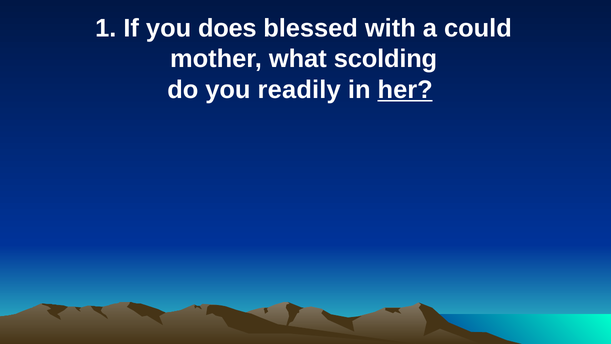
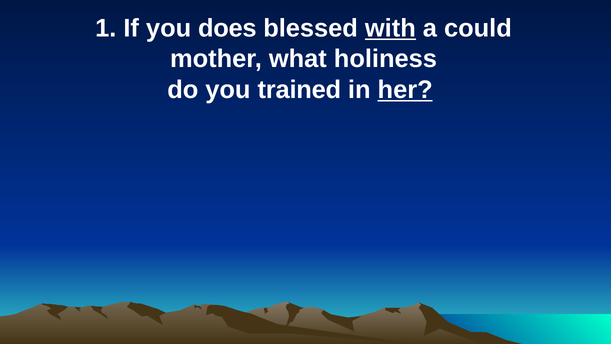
with underline: none -> present (390, 28)
scolding: scolding -> holiness (385, 59)
readily: readily -> trained (299, 90)
